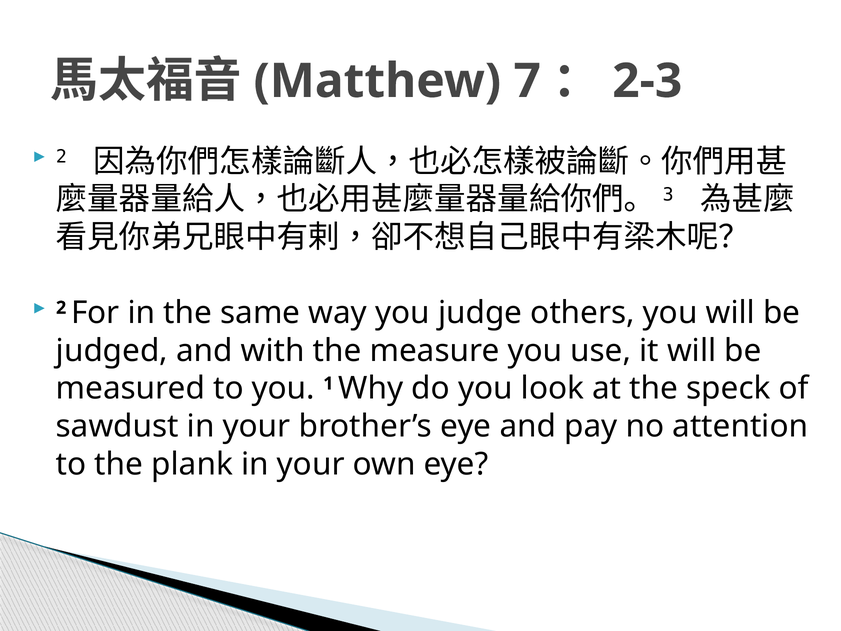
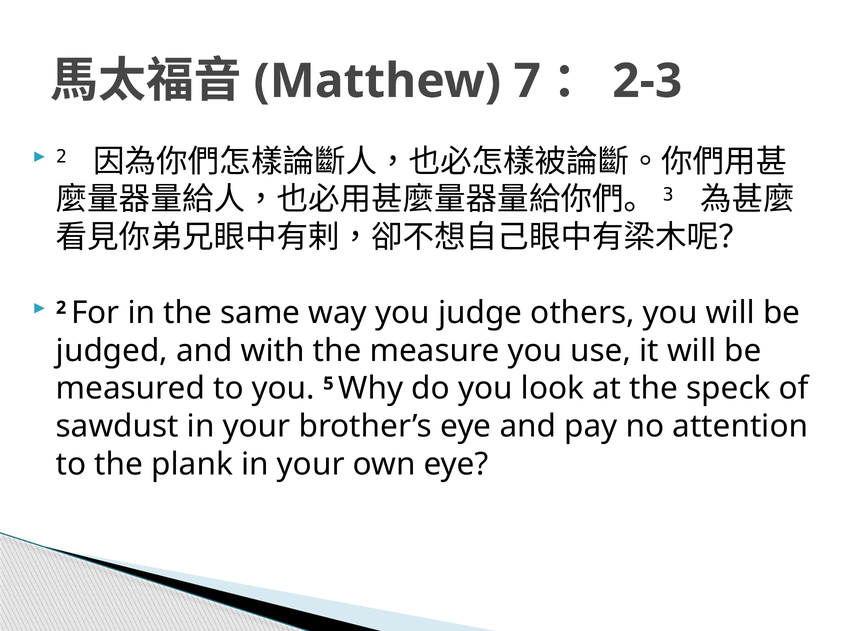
1: 1 -> 5 (328, 383)
